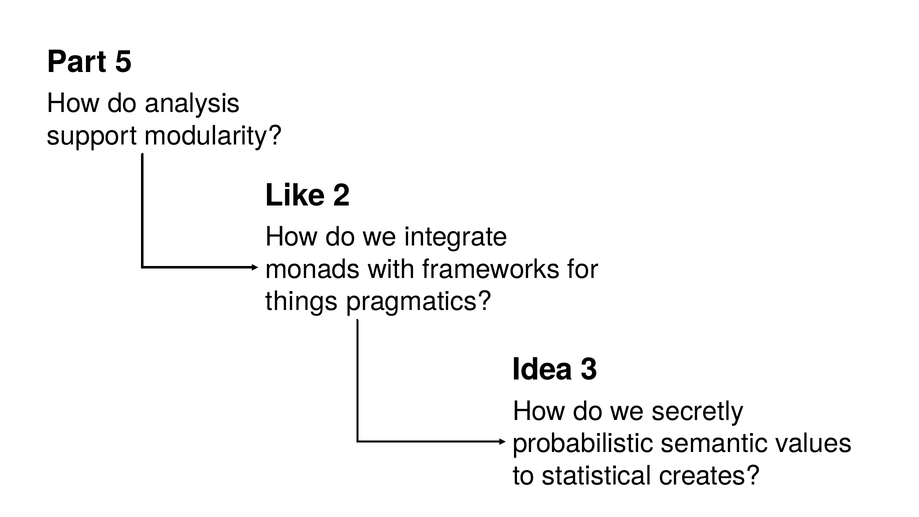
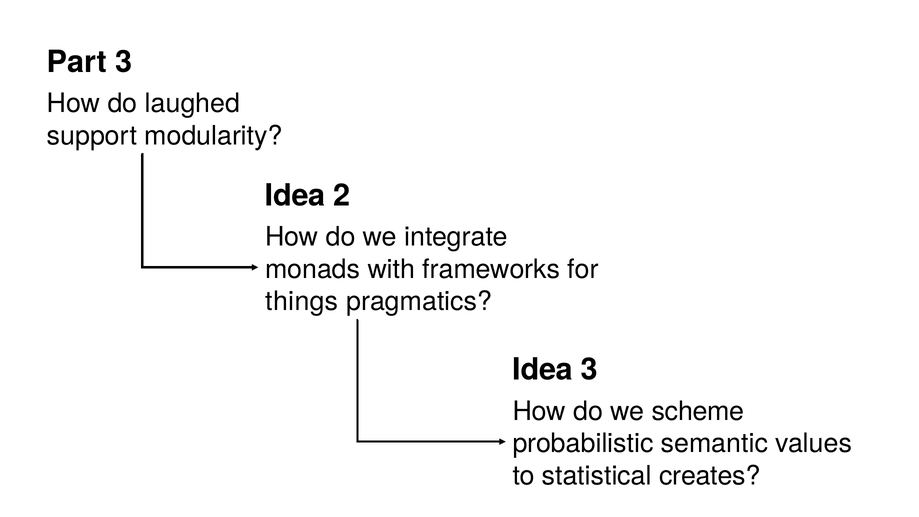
Part 5: 5 -> 3 (124, 62)
analysis: analysis -> laughed (192, 103)
Like: Like -> Idea (295, 195)
secretly: secretly -> scheme (698, 411)
